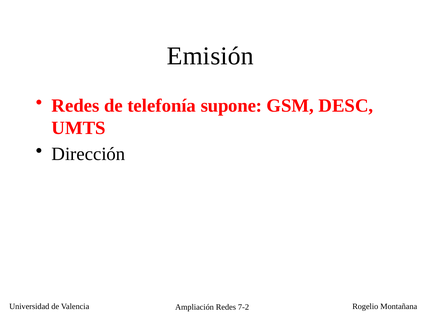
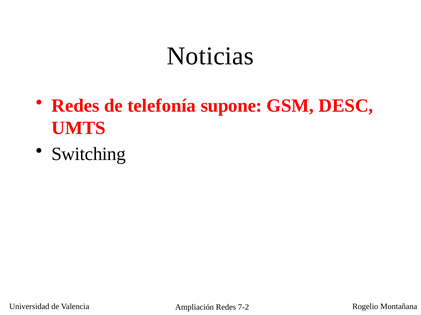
Emisión: Emisión -> Noticias (210, 56)
Dirección: Dirección -> Switching (89, 155)
